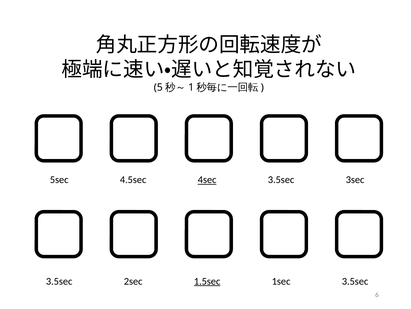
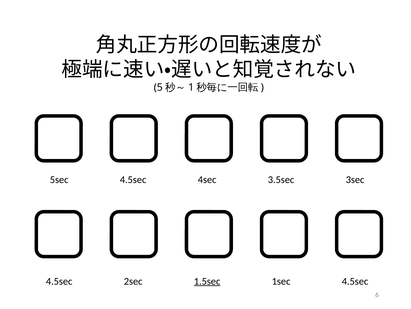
4sec underline: present -> none (207, 179)
3.5sec: 3.5sec -> 4.5sec (59, 281)
1sec 3.5sec: 3.5sec -> 4.5sec (355, 281)
